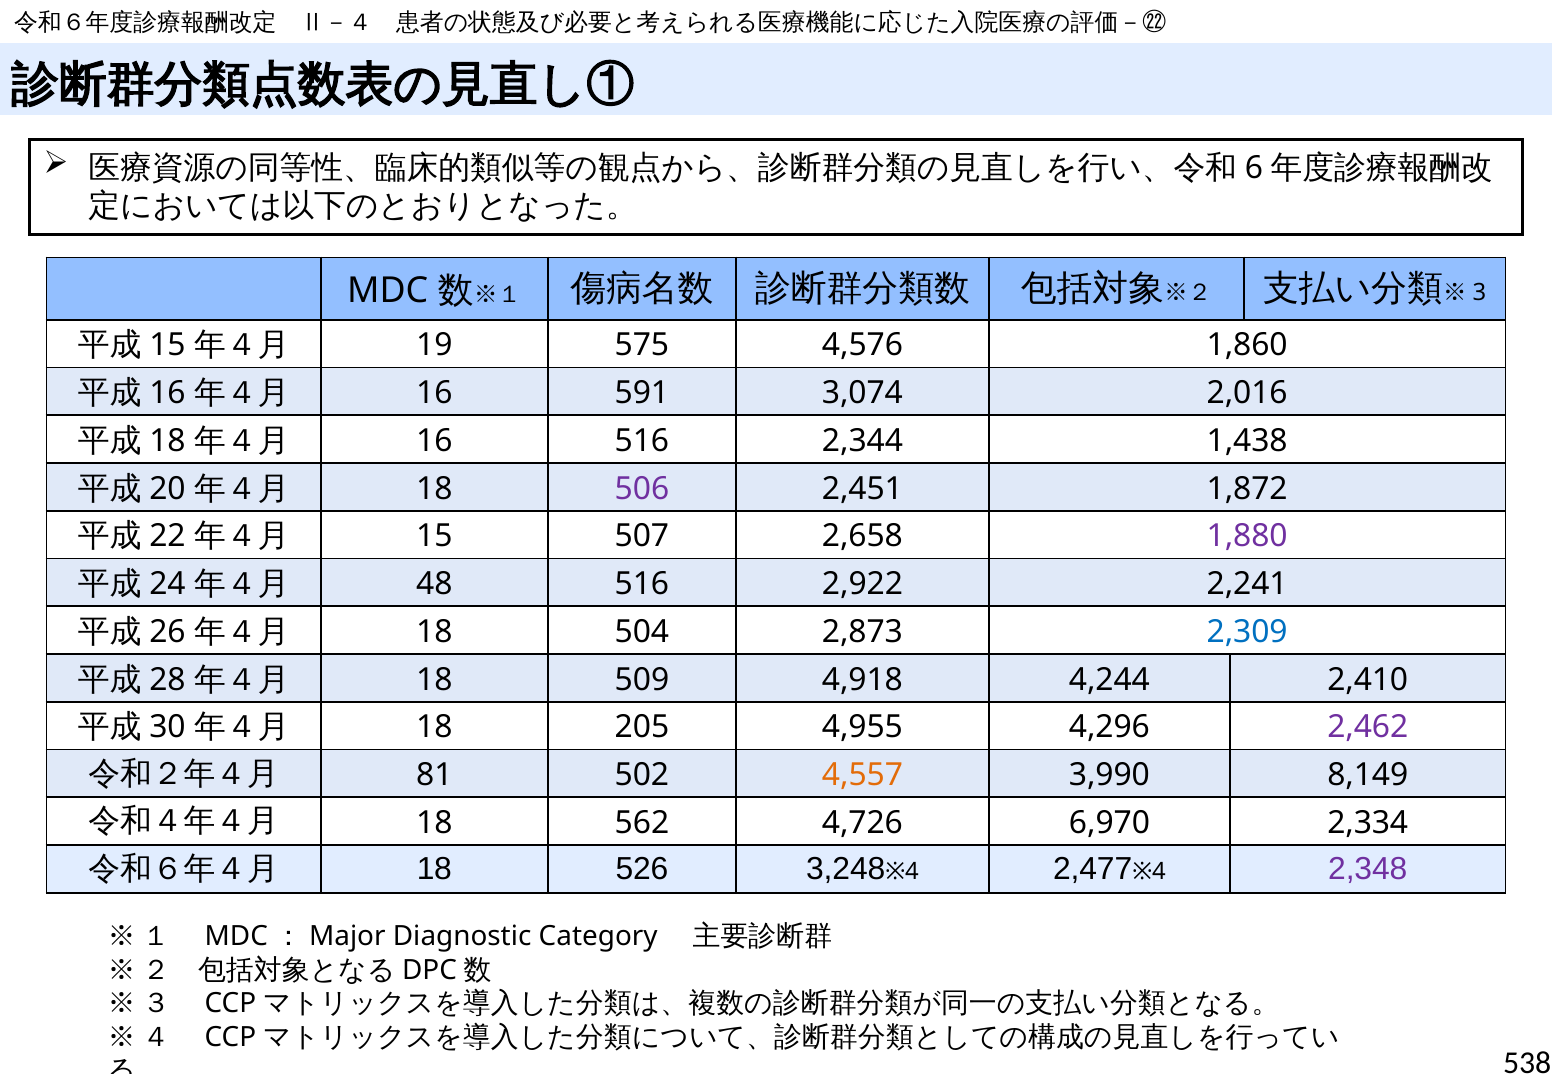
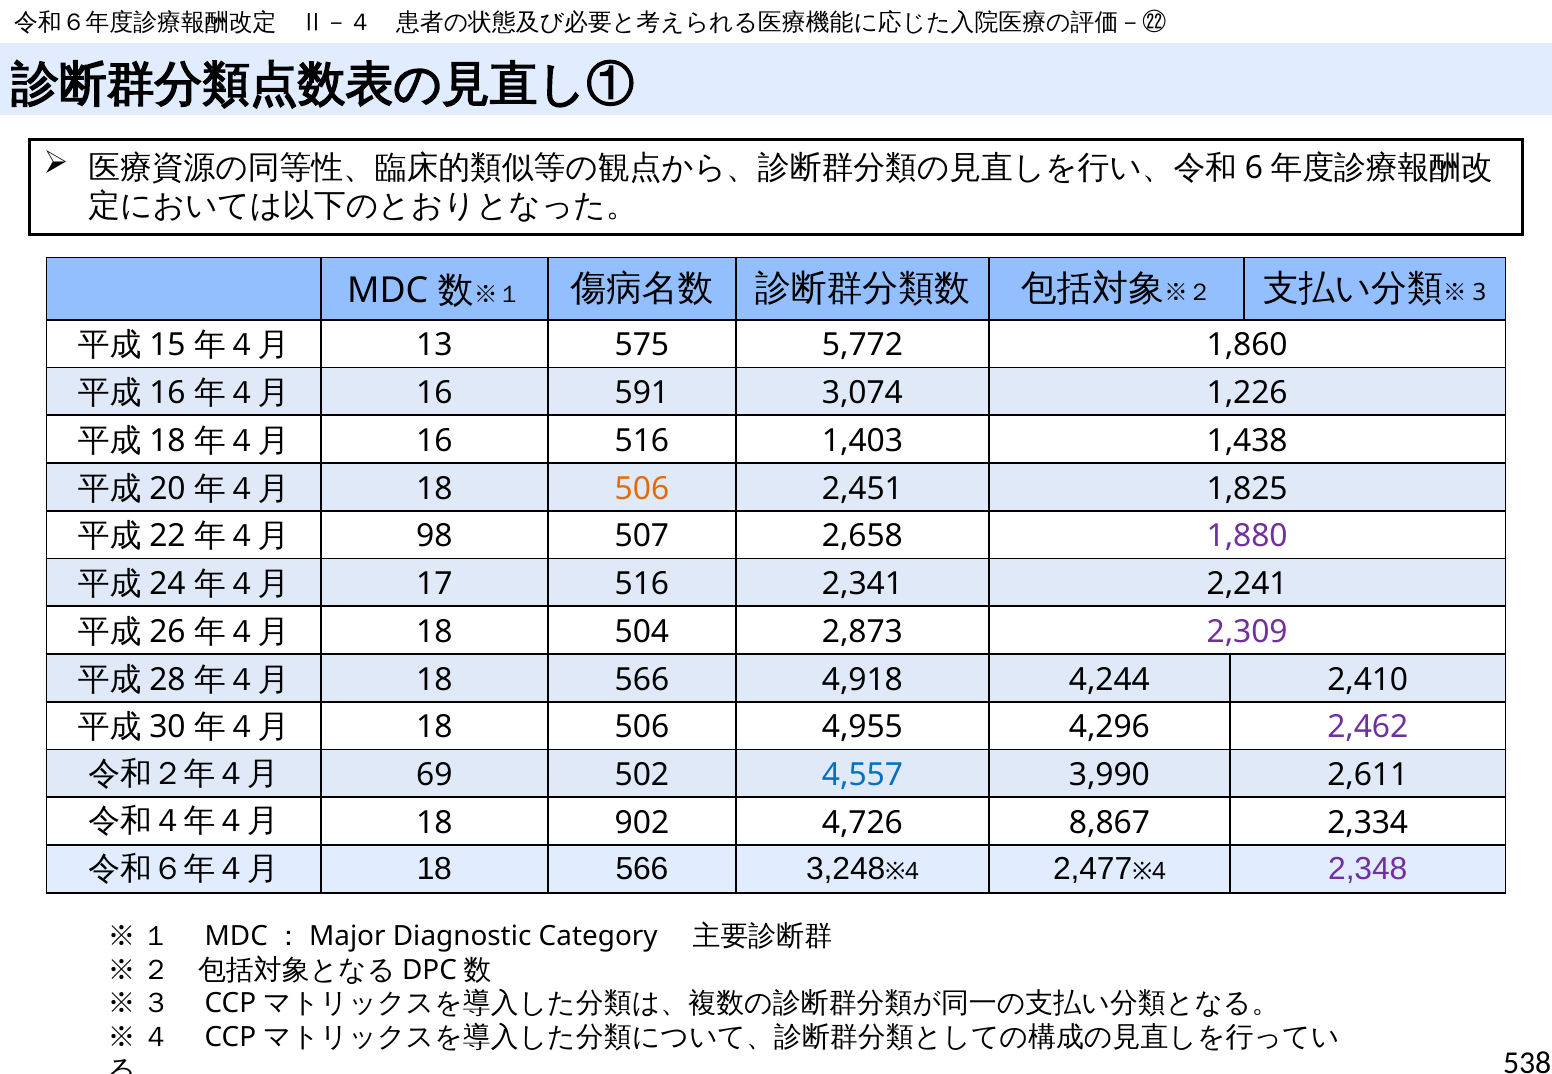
19: 19 -> 13 (434, 346)
4,576: 4,576 -> 5,772 (862, 346)
2,016: 2,016 -> 1,226 (1247, 393)
2,344: 2,344 -> 1,403 (862, 441)
506 colour: purple -> orange (642, 489)
1,872: 1,872 -> 1,825 (1247, 489)
15: 15 -> 98 (434, 537)
48: 48 -> 17 (434, 584)
2,922: 2,922 -> 2,341 (862, 584)
2,309 colour: blue -> purple (1247, 632)
509: 509 -> 566 (642, 680)
205: 205 -> 506 (642, 728)
81: 81 -> 69 (434, 776)
4,557 colour: orange -> blue (862, 776)
8,149: 8,149 -> 2,611 (1368, 776)
562: 562 -> 902 (642, 823)
6,970: 6,970 -> 8,867 (1109, 823)
526: 526 -> 566 (642, 870)
